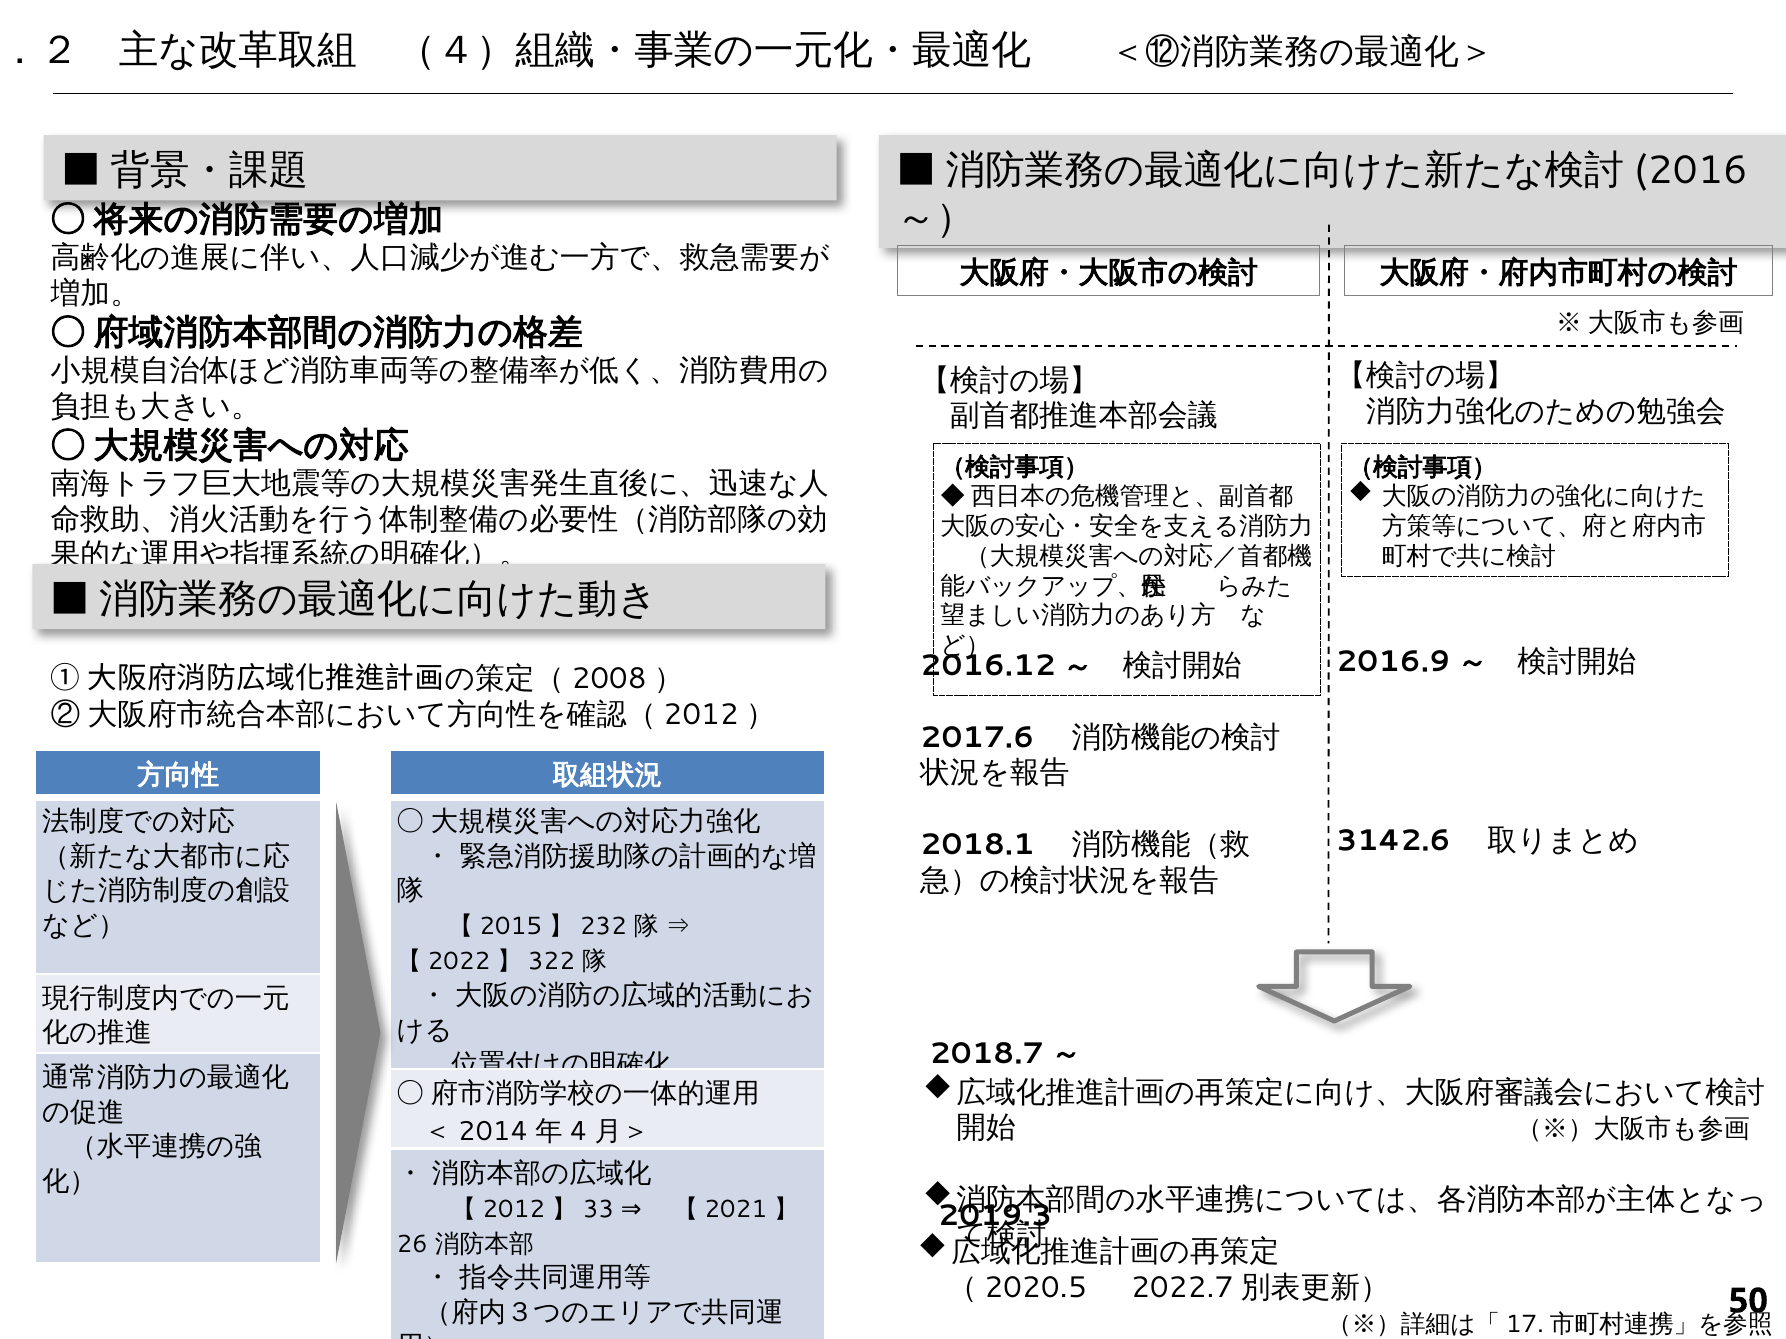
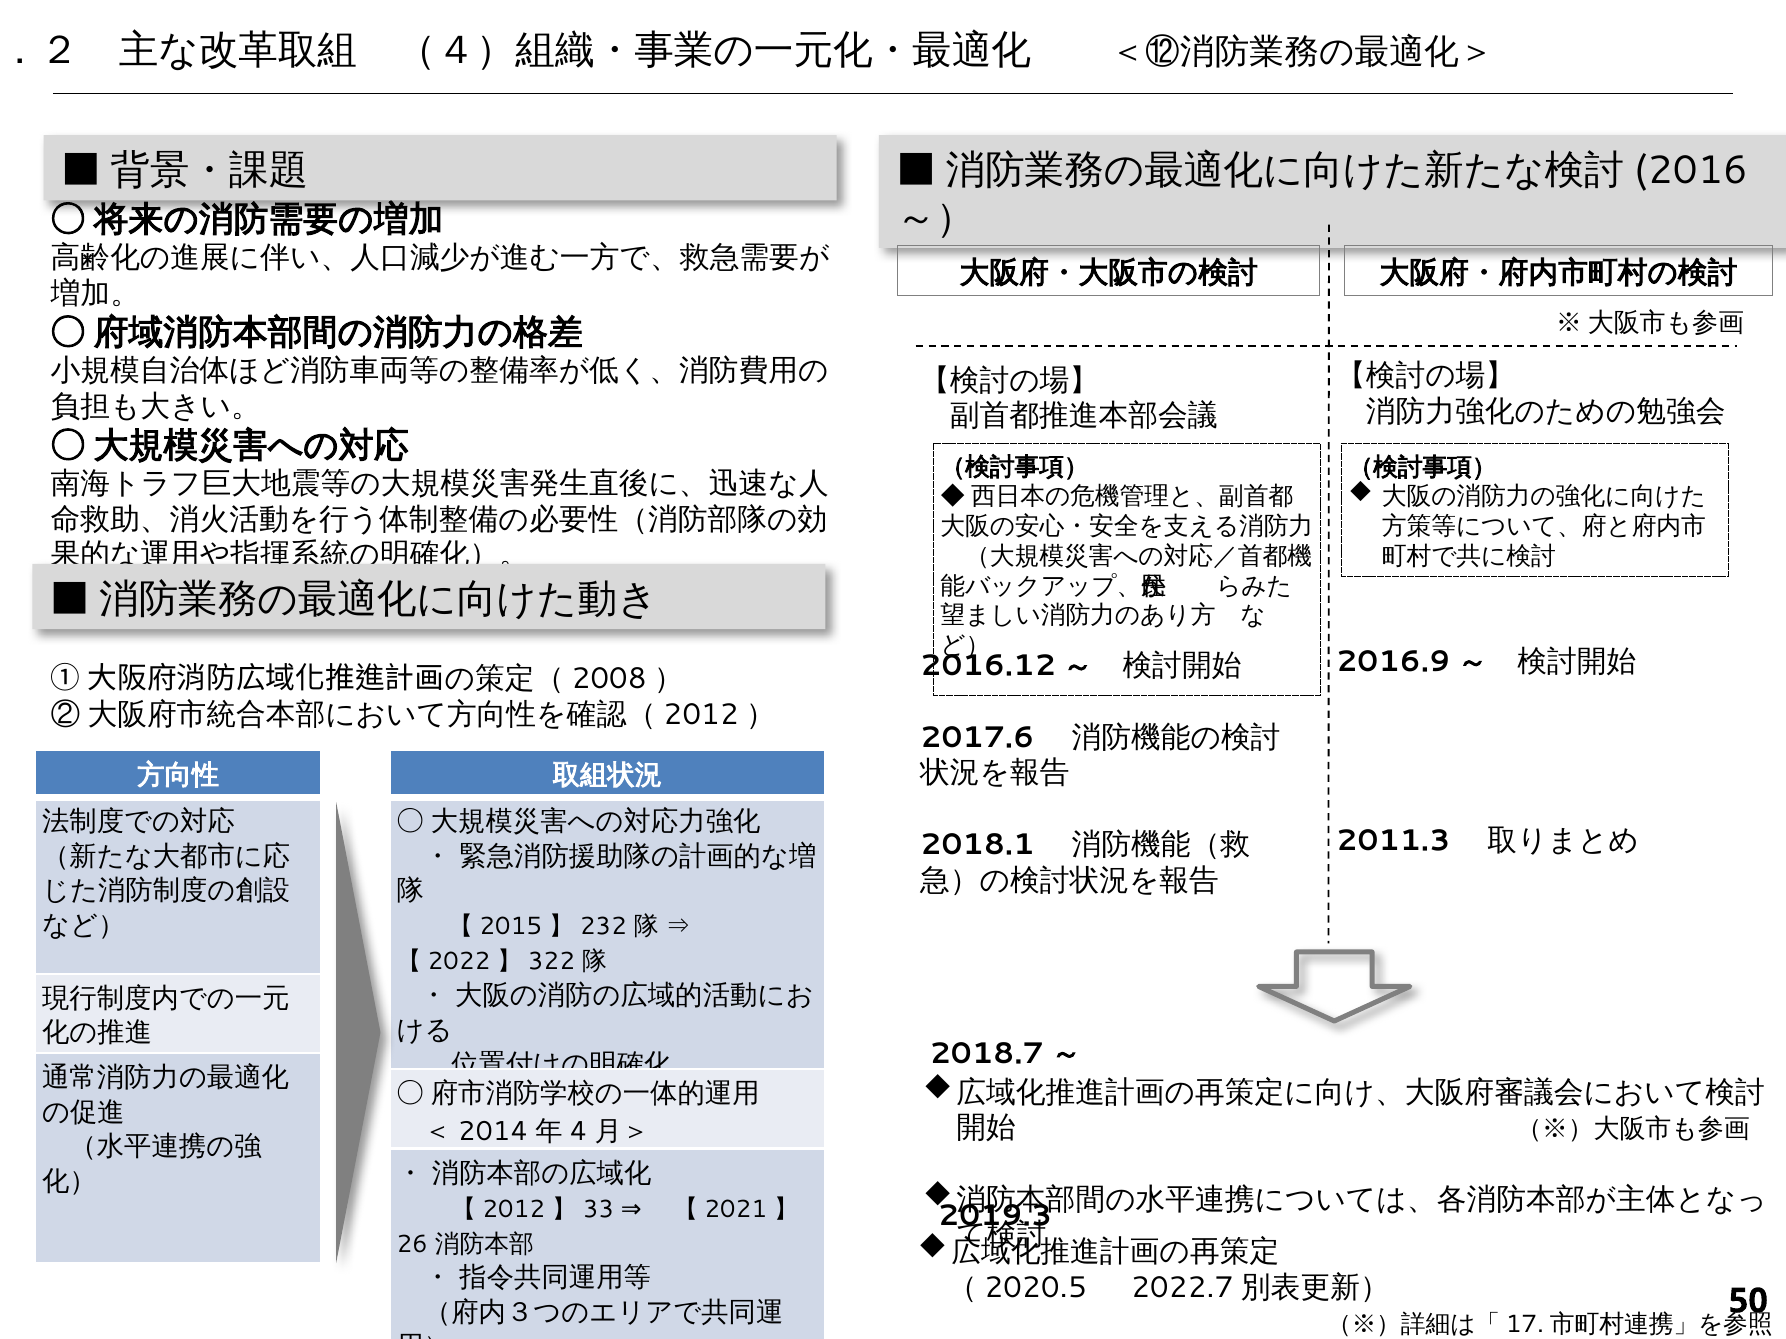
3142.6: 3142.6 -> 2011.3 (1393, 841)
